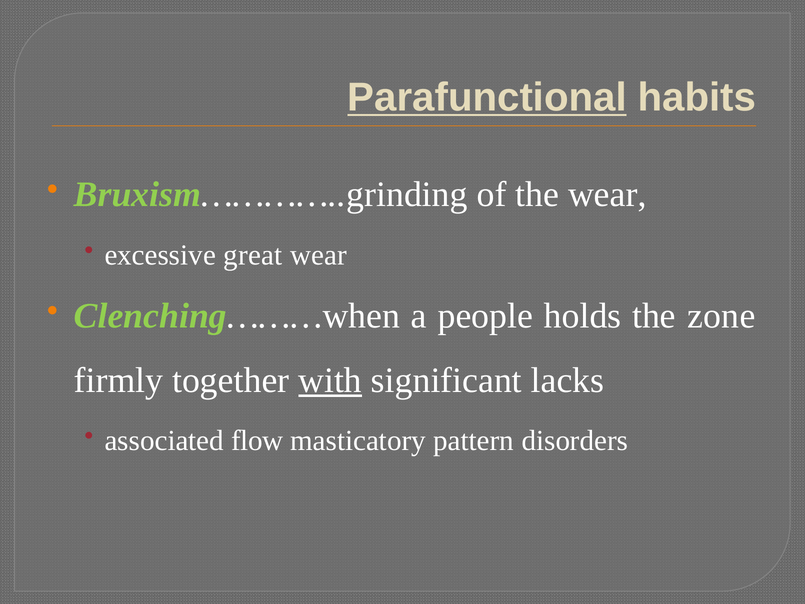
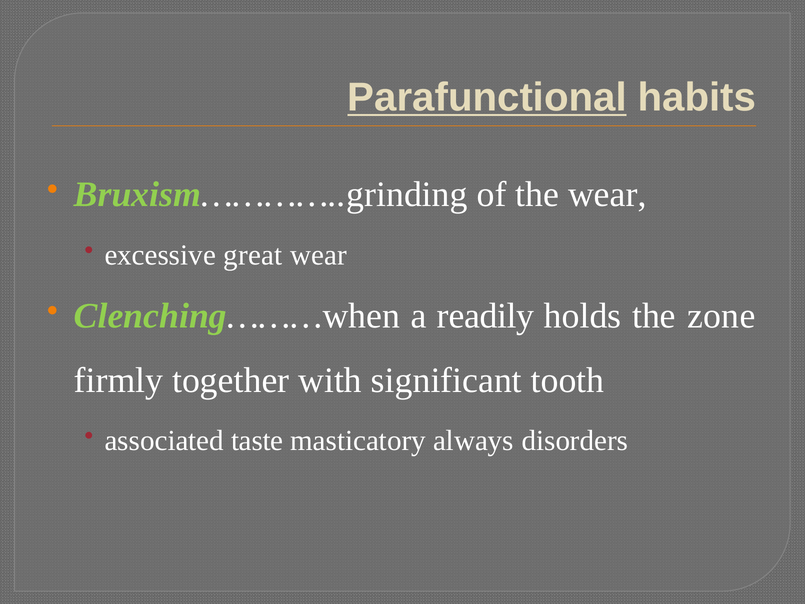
people: people -> readily (486, 316)
with underline: present -> none (330, 380)
lacks: lacks -> tooth (568, 380)
flow: flow -> taste (257, 441)
pattern: pattern -> always (473, 441)
